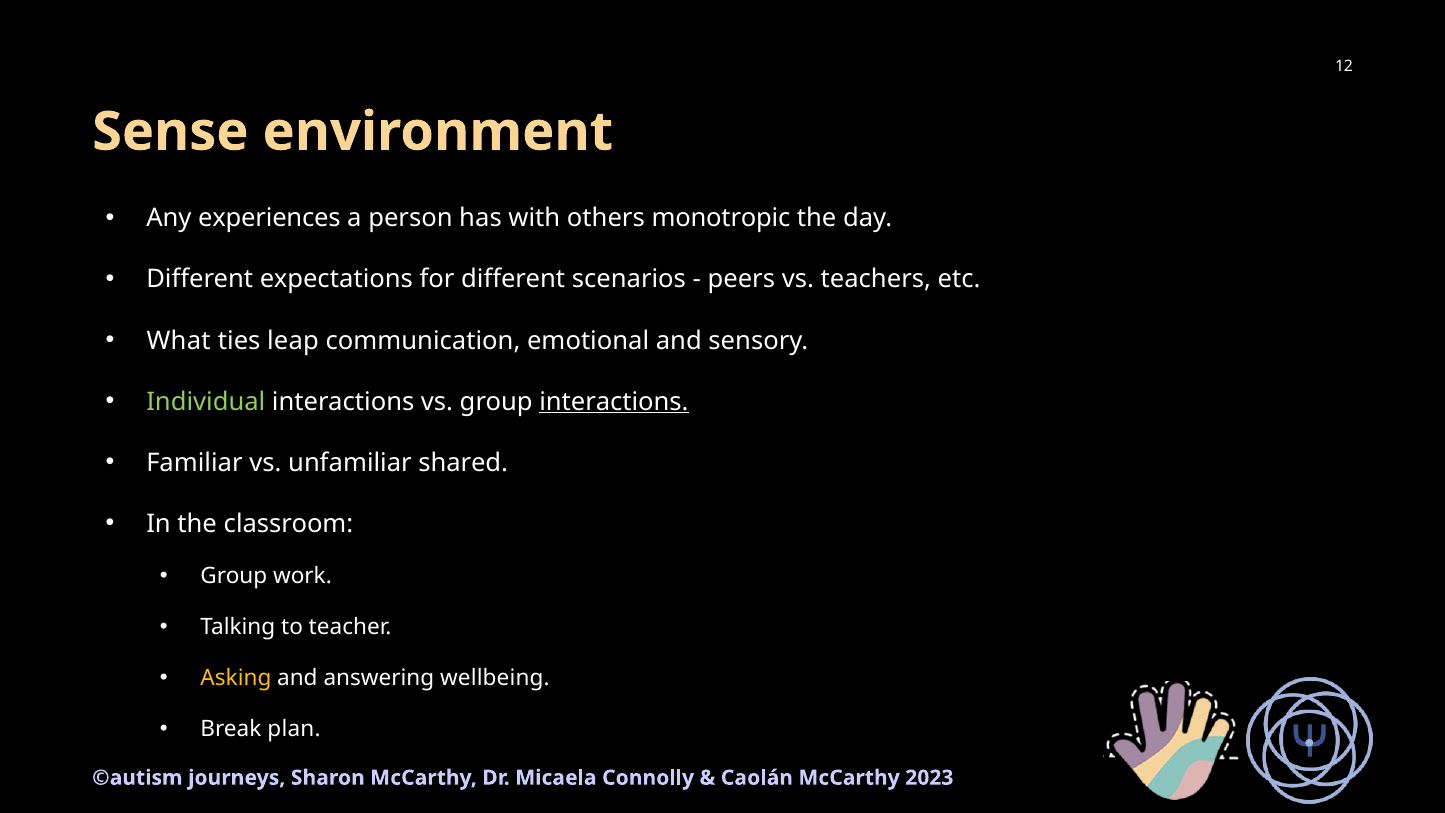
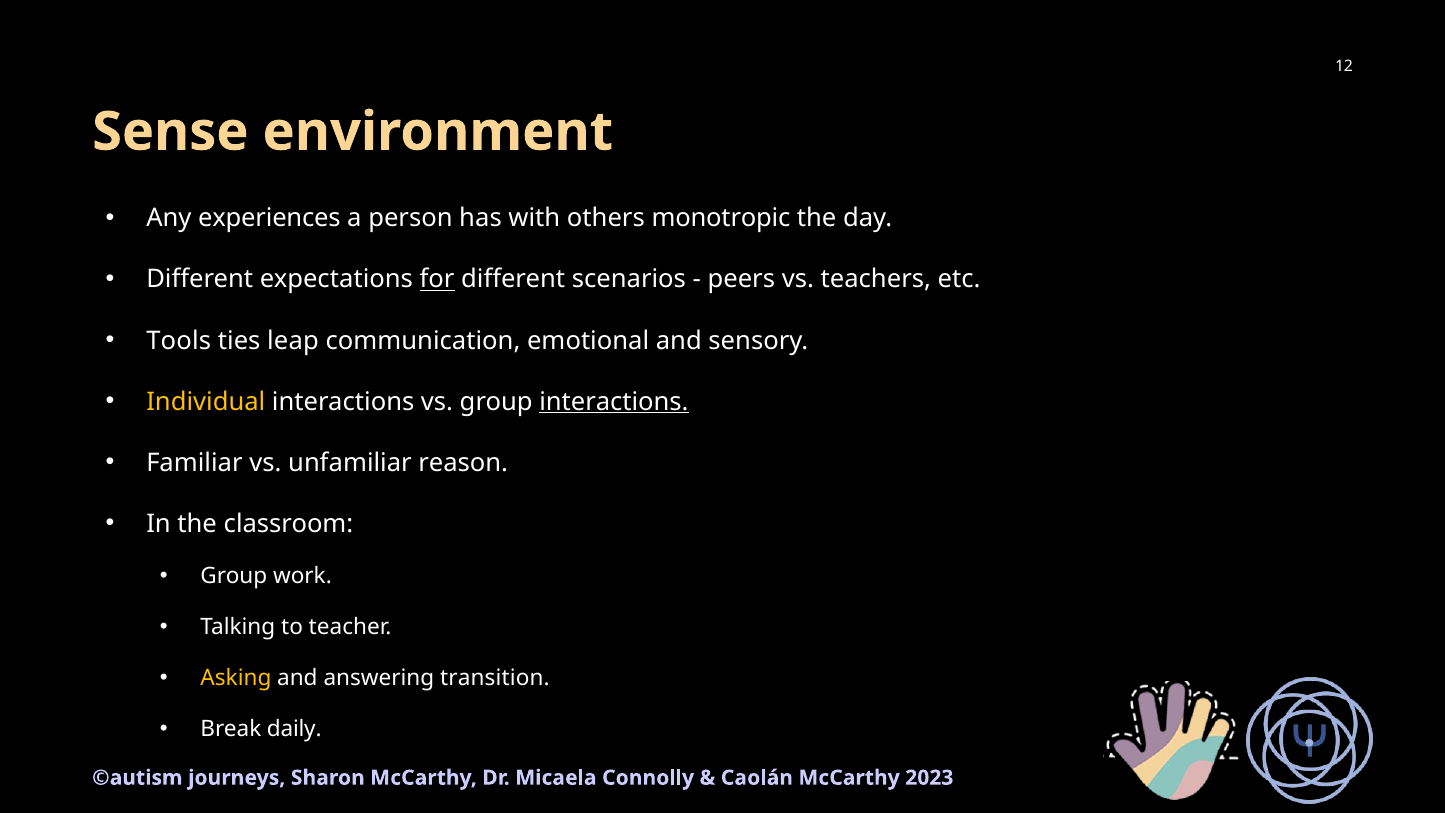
for underline: none -> present (437, 279)
What: What -> Tools (179, 340)
Individual colour: light green -> yellow (206, 402)
shared: shared -> reason (463, 463)
wellbeing: wellbeing -> transition (495, 678)
plan: plan -> daily (294, 729)
